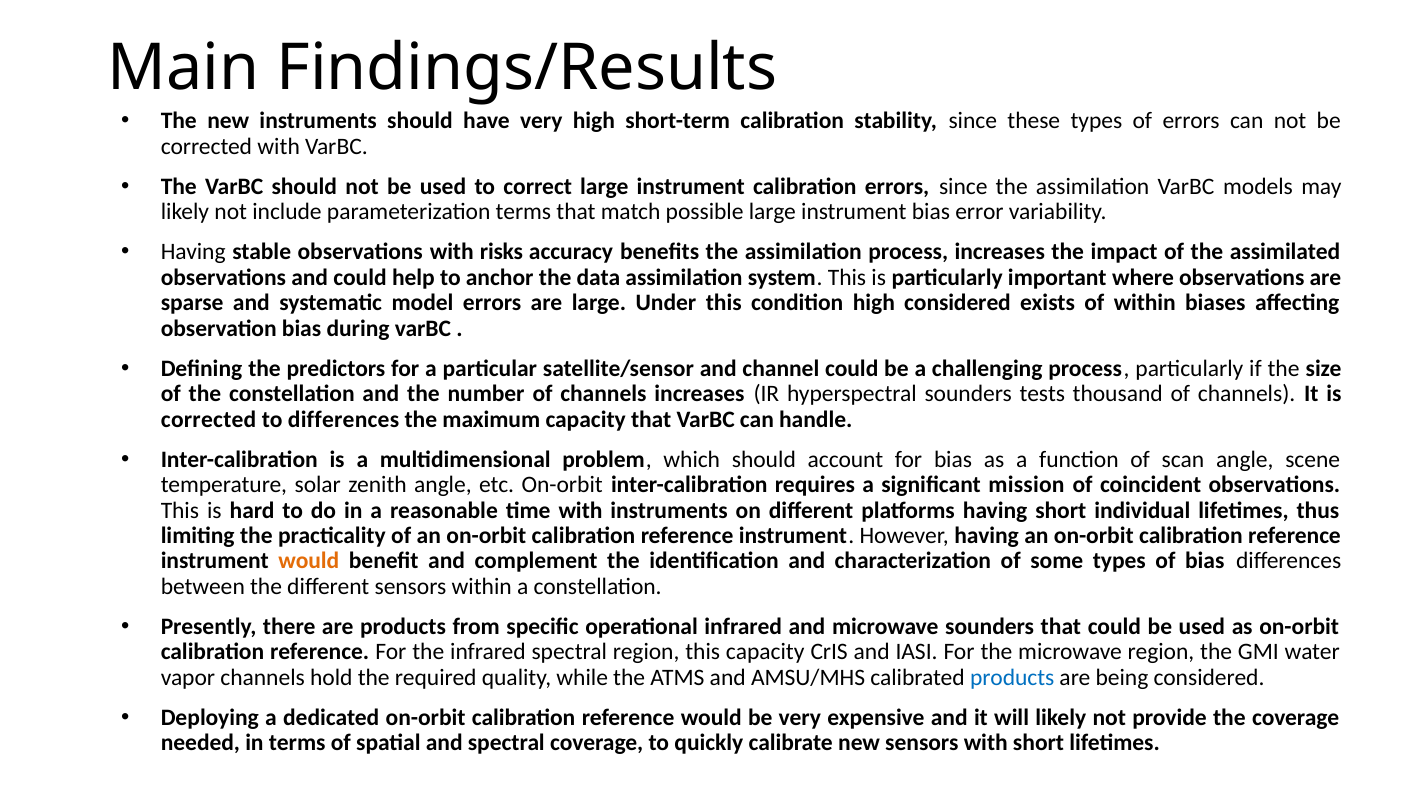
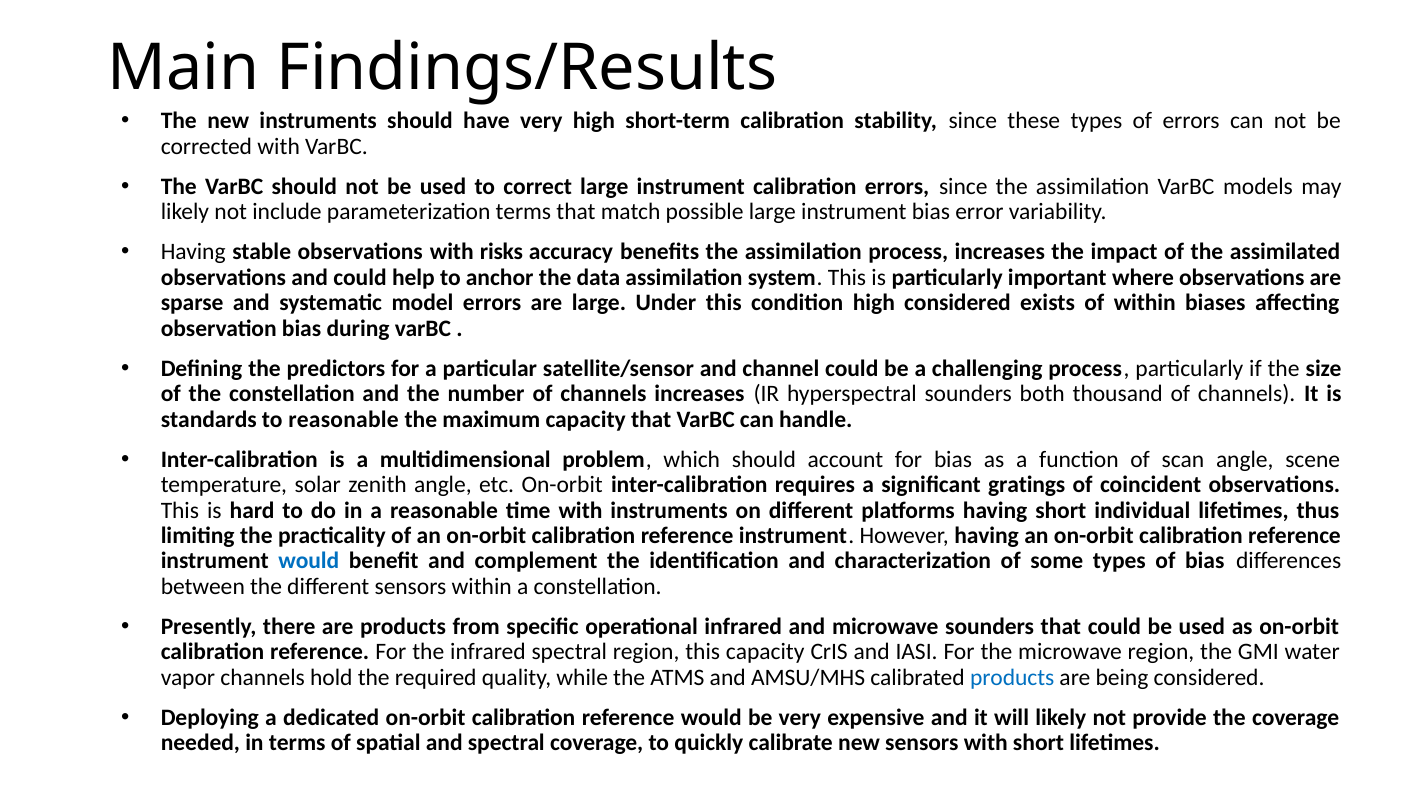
tests: tests -> both (1042, 394)
corrected: corrected -> standards (209, 419)
to differences: differences -> reasonable (344, 419)
mission: mission -> gratings (1027, 485)
would colour: orange -> blue (309, 561)
